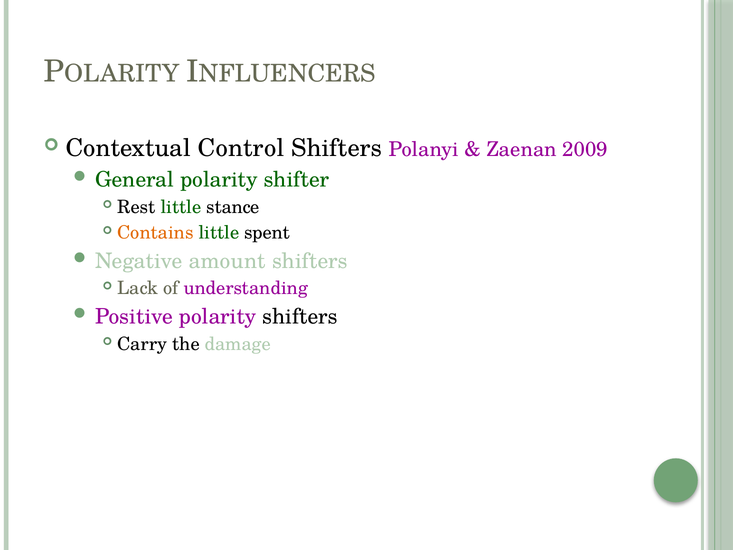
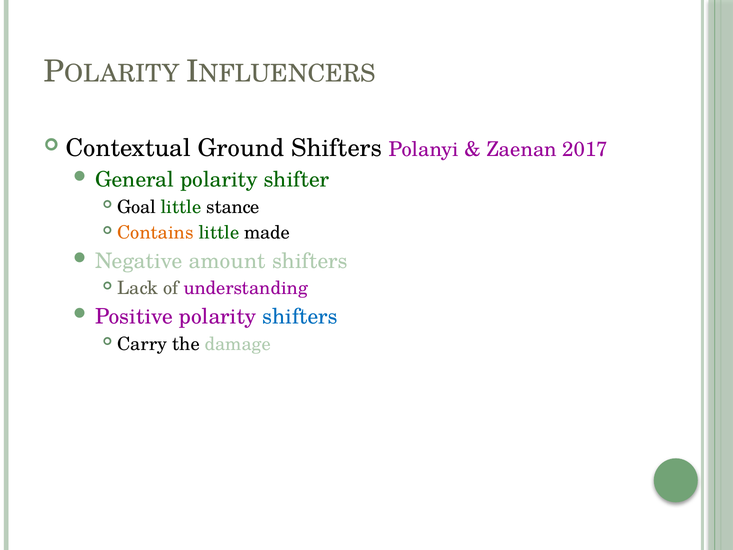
Control: Control -> Ground (241, 148)
2009: 2009 -> 2017 (585, 150)
Rest: Rest -> Goal (136, 207)
spent: spent -> made (267, 233)
shifters colour: black -> blue (300, 317)
